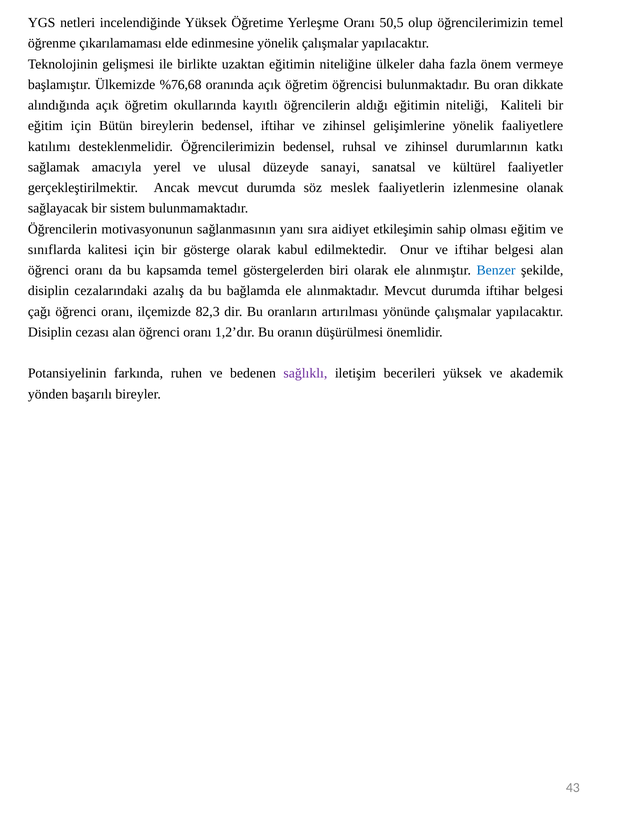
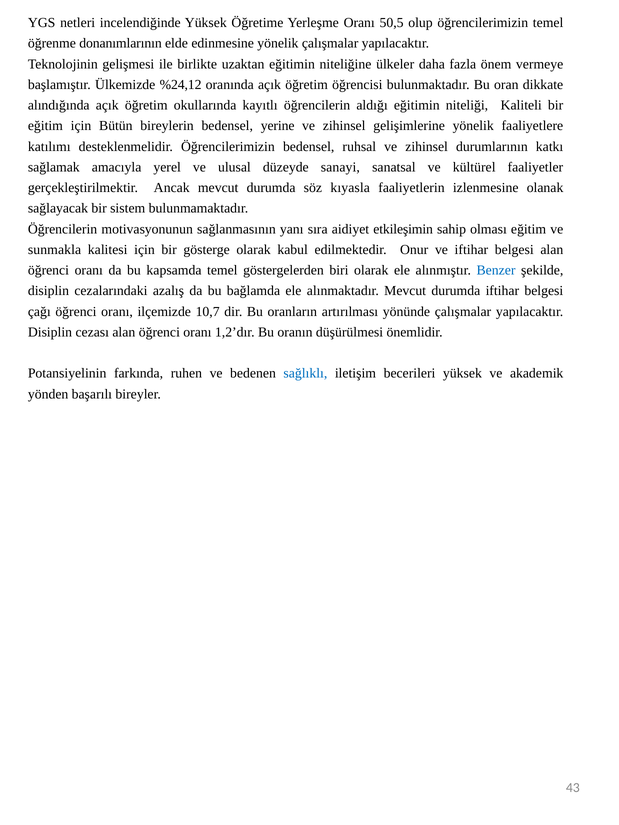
çıkarılamaması: çıkarılamaması -> donanımlarının (121, 43)
%76,68: %76,68 -> %24,12 (181, 85)
bedensel iftihar: iftihar -> yerine (278, 126)
meslek: meslek -> kıyasla (350, 188)
sınıflarda: sınıflarda -> sunmakla (55, 250)
82,3: 82,3 -> 10,7 (208, 312)
sağlıklı colour: purple -> blue (305, 373)
